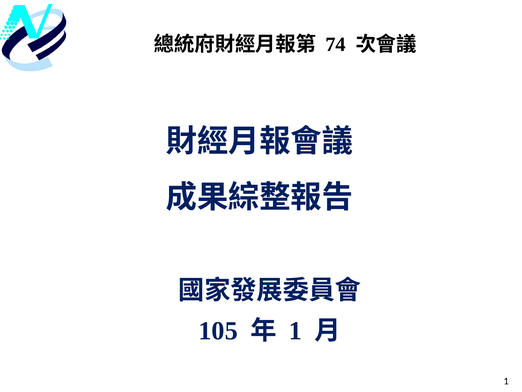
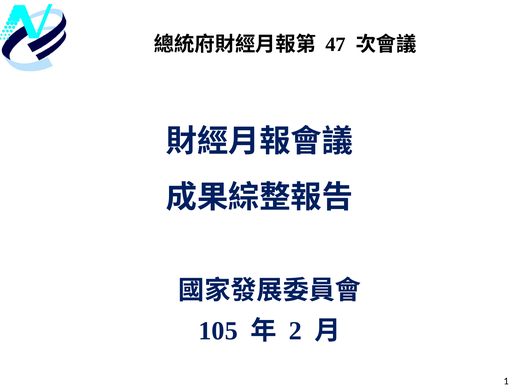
74: 74 -> 47 (336, 44)
1: 1 -> 2 (295, 330)
